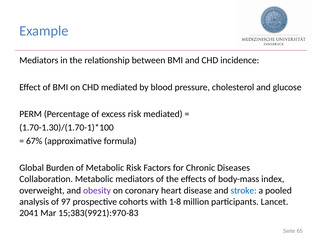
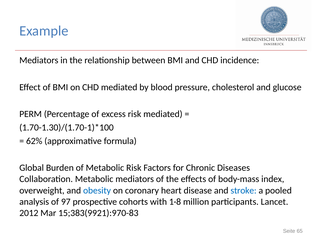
67%: 67% -> 62% (34, 141)
obesity colour: purple -> blue (97, 190)
2041: 2041 -> 2012 (29, 213)
